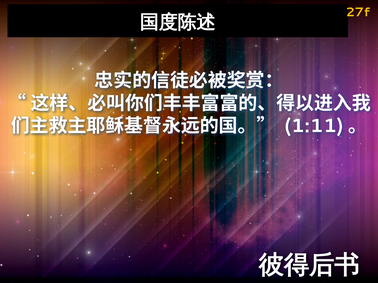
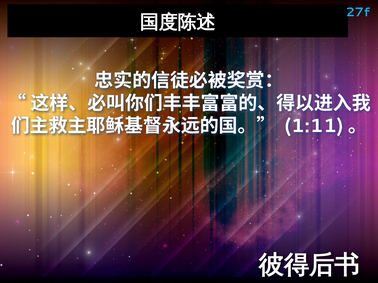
27f colour: yellow -> light blue (358, 12)
